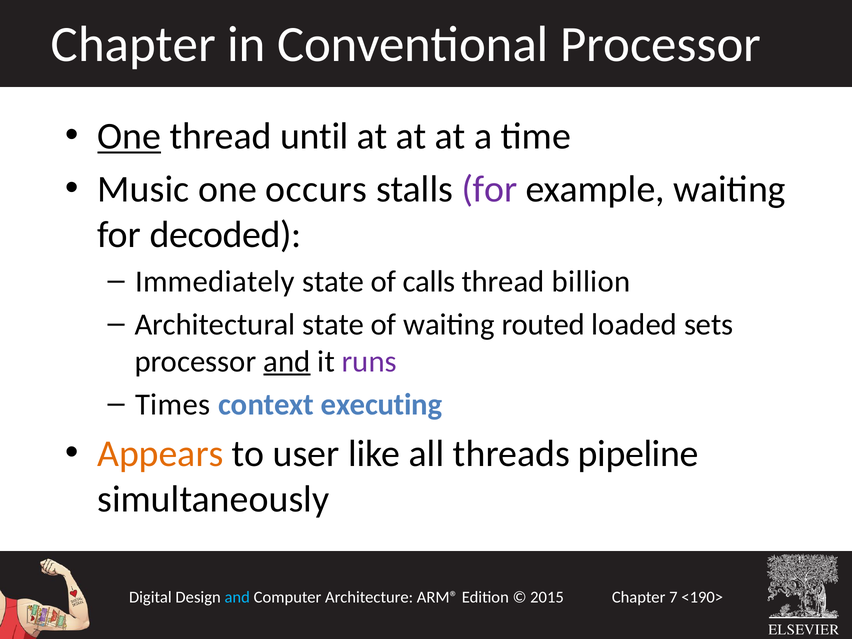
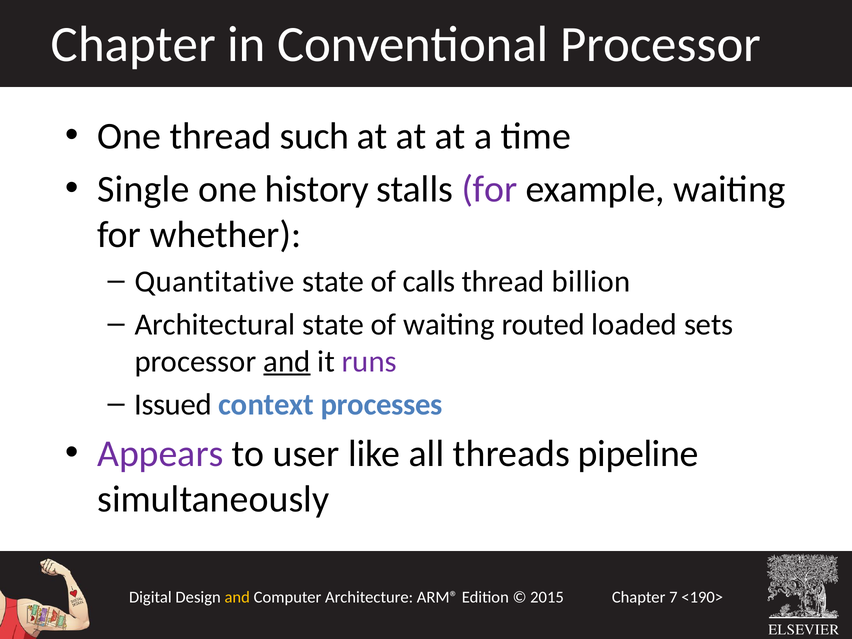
One underline: present -> none (129, 136)
until: until -> such (314, 136)
Music: Music -> Single (143, 189)
occurs: occurs -> history (317, 189)
decoded: decoded -> whether (225, 235)
Immediately: Immediately -> Quantitative (215, 281)
Times: Times -> Issued (173, 404)
executing: executing -> processes (382, 404)
Appears colour: orange -> purple (160, 454)
and colour: light blue -> yellow (237, 598)
